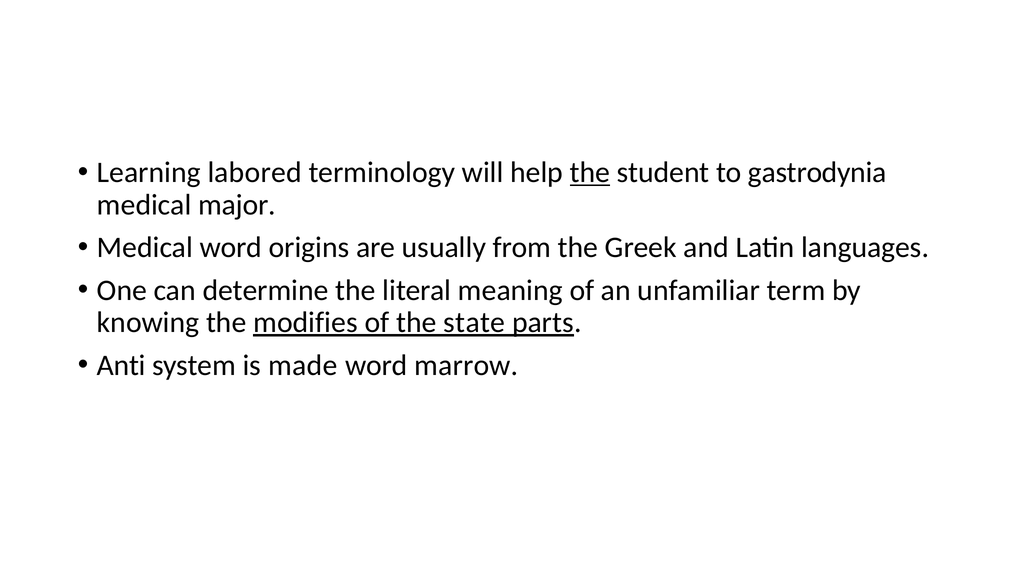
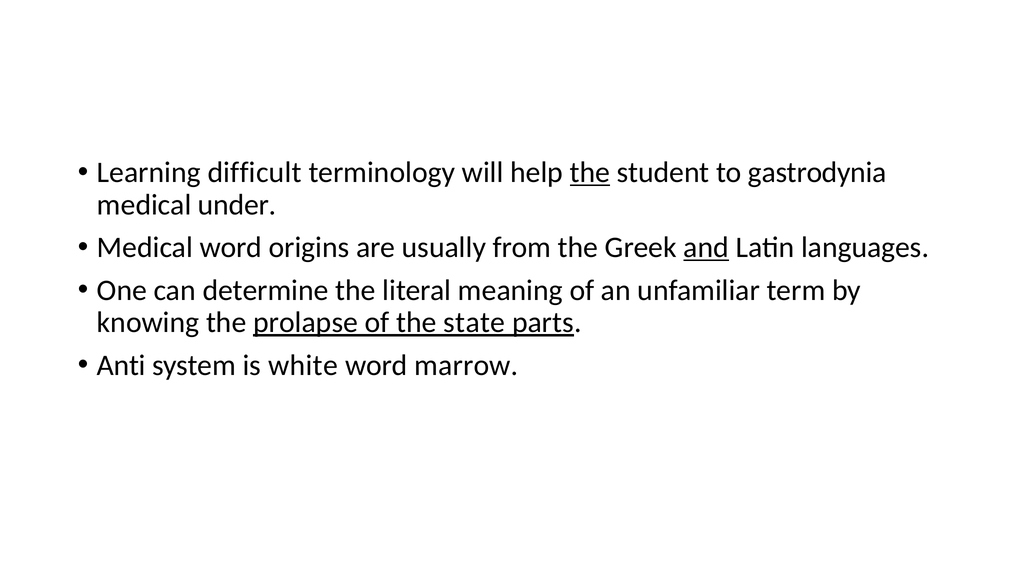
labored: labored -> difficult (255, 173)
major: major -> under (237, 205)
and underline: none -> present (706, 248)
modifies: modifies -> prolapse (306, 323)
made: made -> white (303, 365)
